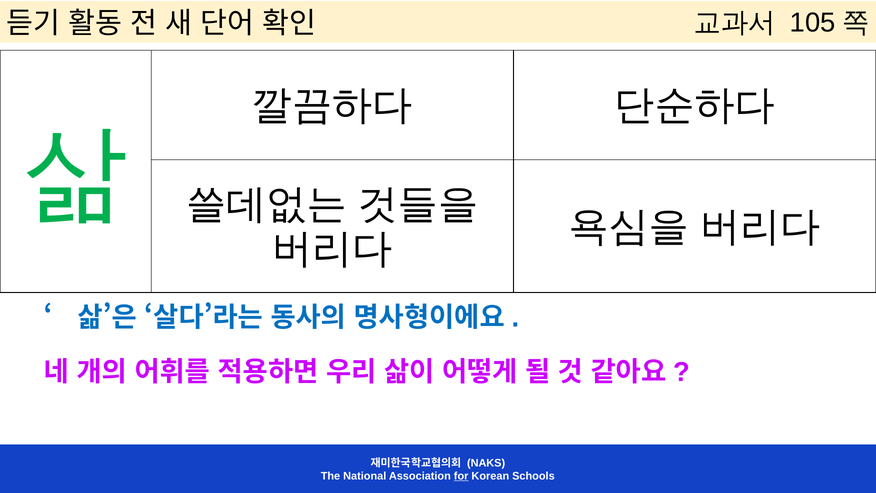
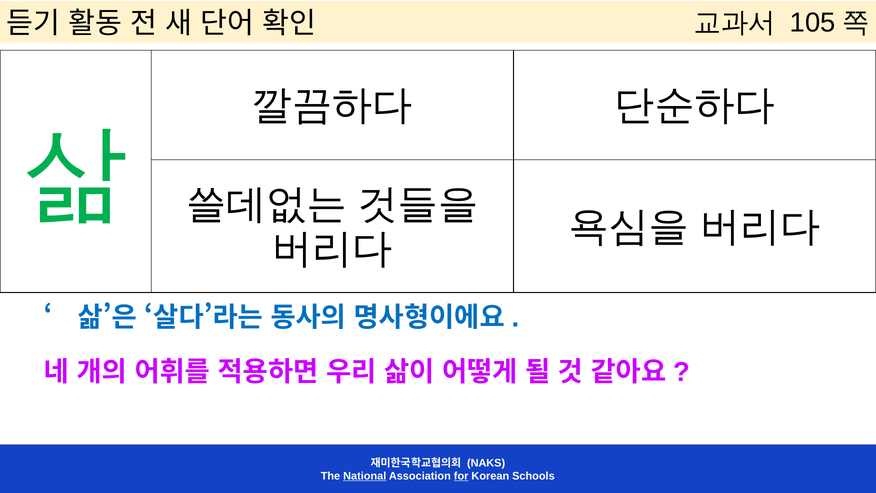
National underline: none -> present (365, 476)
